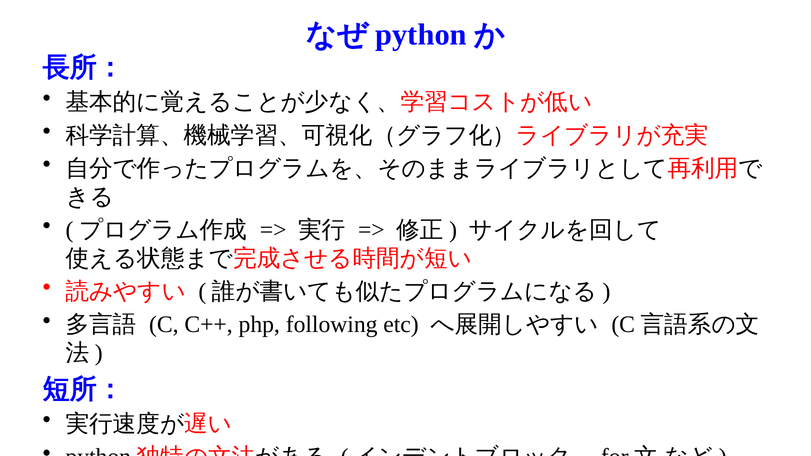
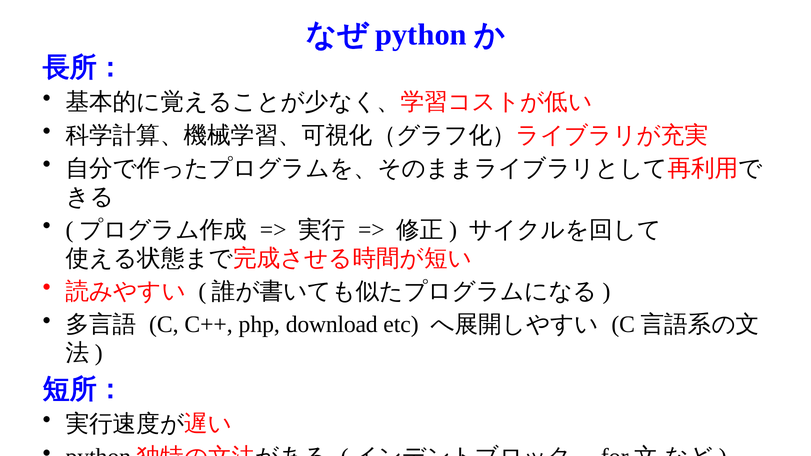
following: following -> download (332, 325)
